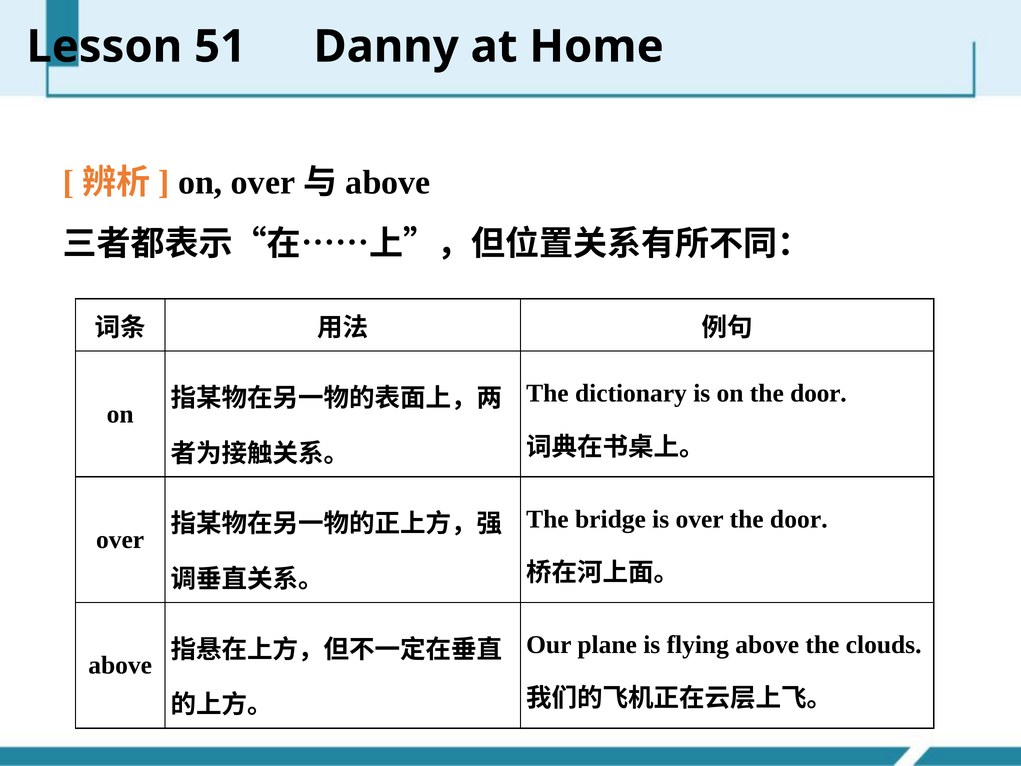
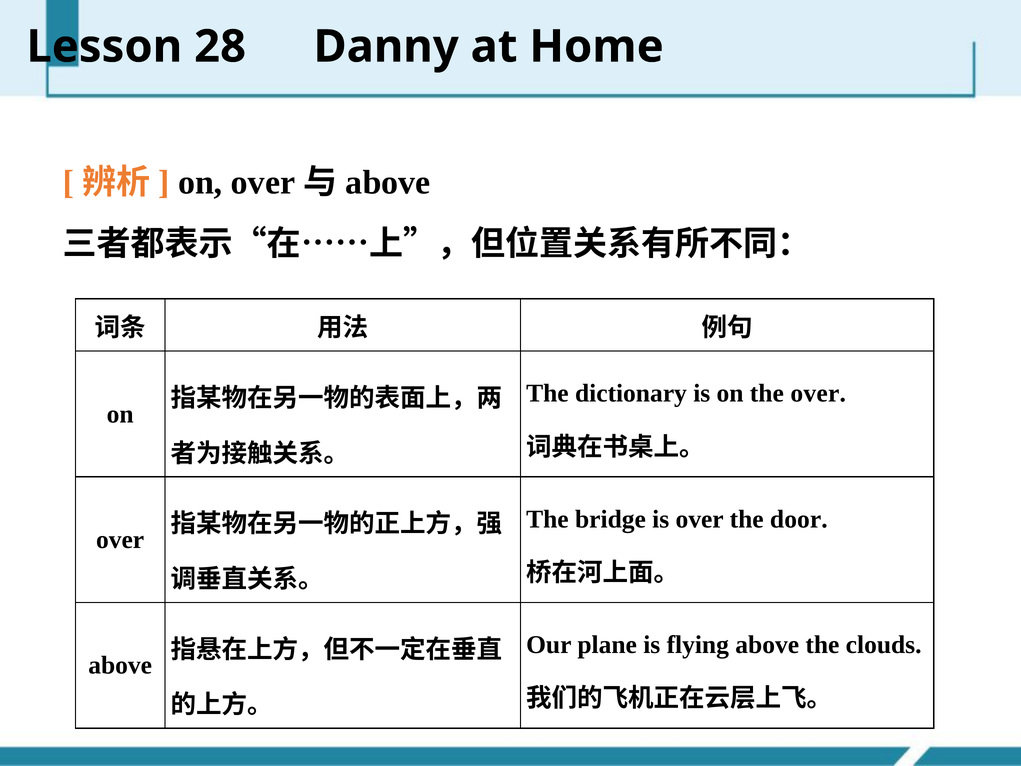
51: 51 -> 28 (220, 47)
on the door: door -> over (818, 393)
